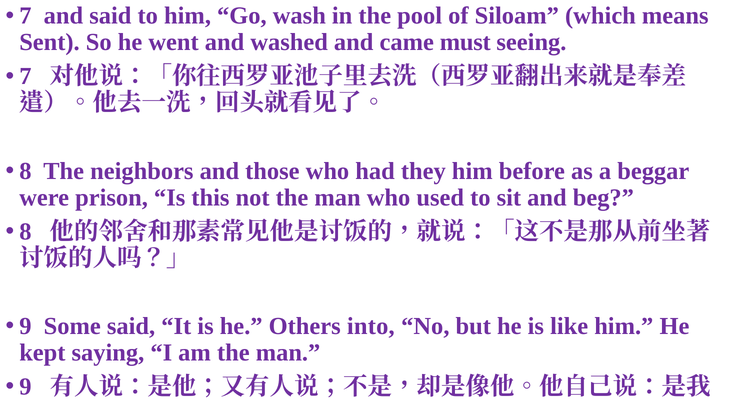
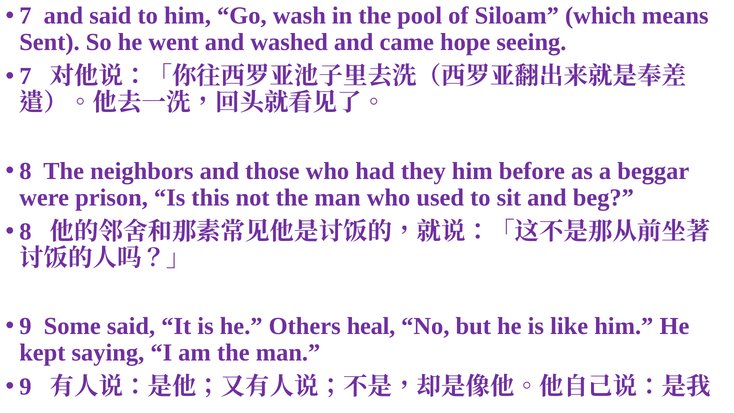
must: must -> hope (465, 42)
into: into -> heal (371, 326)
